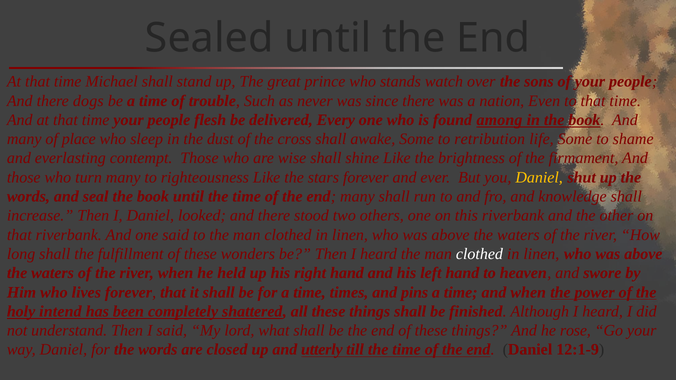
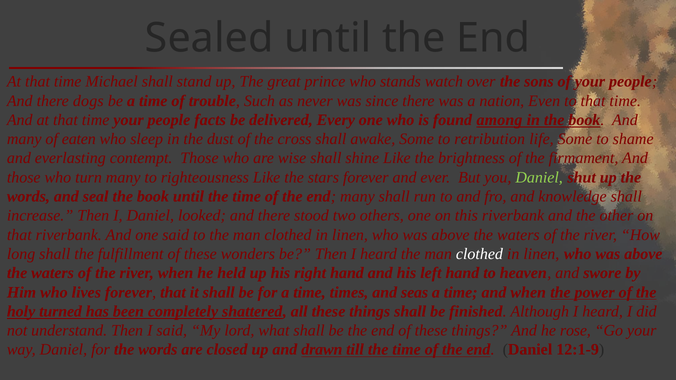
flesh: flesh -> facts (210, 120)
place: place -> eaten (79, 139)
Daniel colour: yellow -> light green (539, 177)
pins: pins -> seas (415, 292)
intend: intend -> turned (61, 312)
utterly: utterly -> drawn (322, 350)
